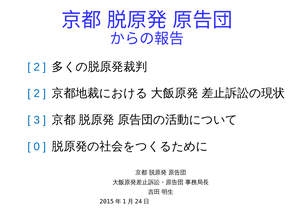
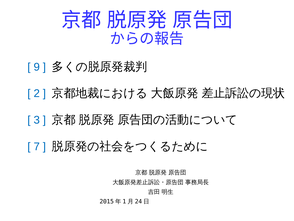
2: 2 -> 9 (37, 67)
0: 0 -> 7 (37, 146)
